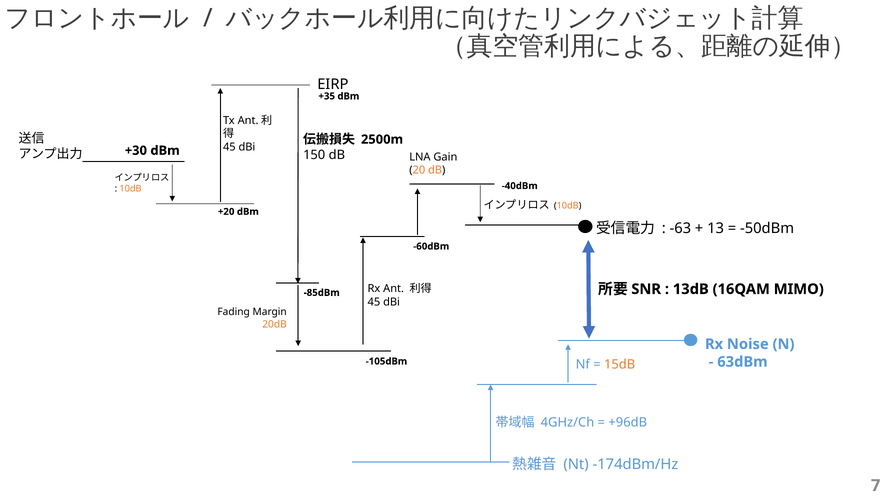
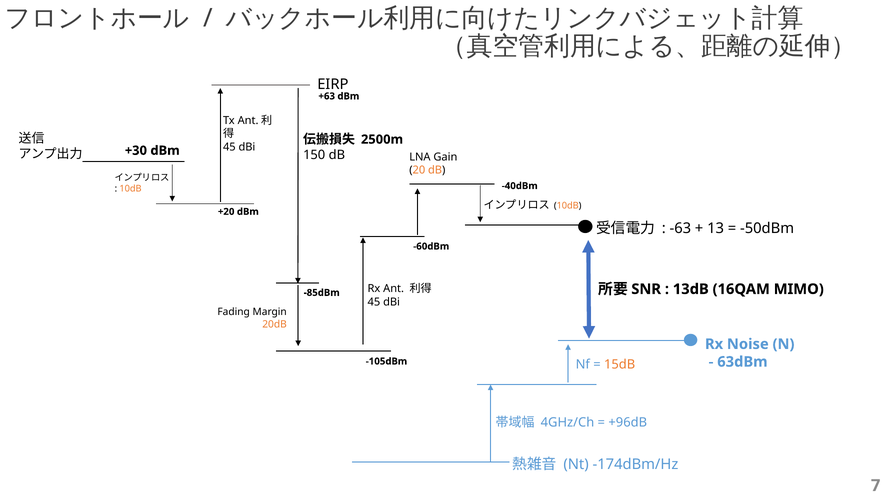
+35: +35 -> +63 (327, 96)
